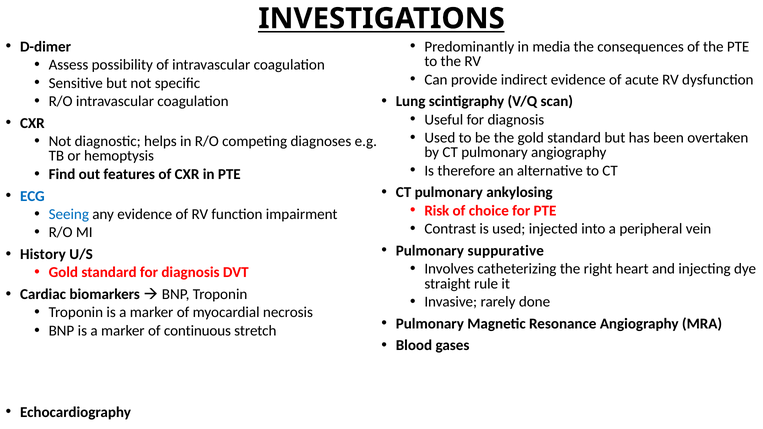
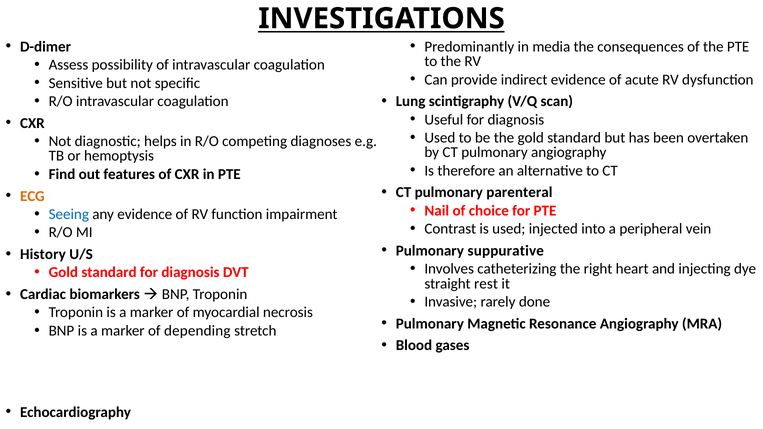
ankylosing: ankylosing -> parenteral (519, 193)
ECG colour: blue -> orange (32, 196)
Risk: Risk -> Nail (437, 211)
rule: rule -> rest (486, 284)
continuous: continuous -> depending (197, 331)
